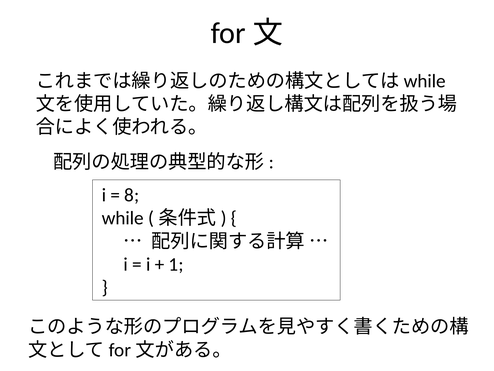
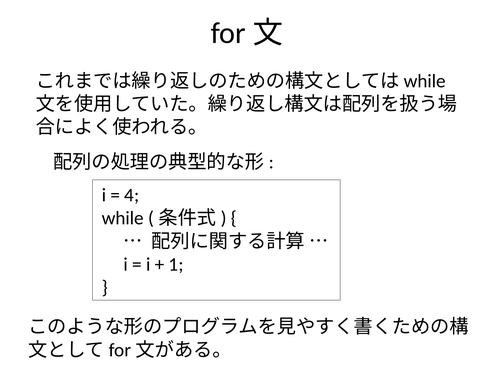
8: 8 -> 4 (132, 195)
